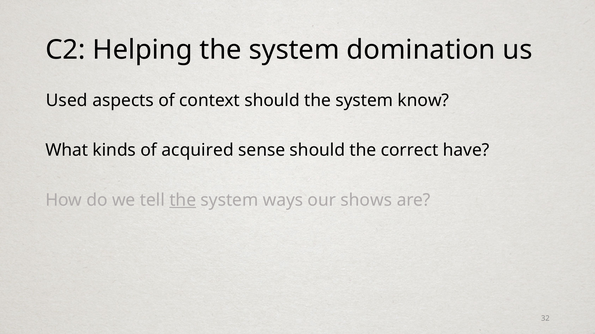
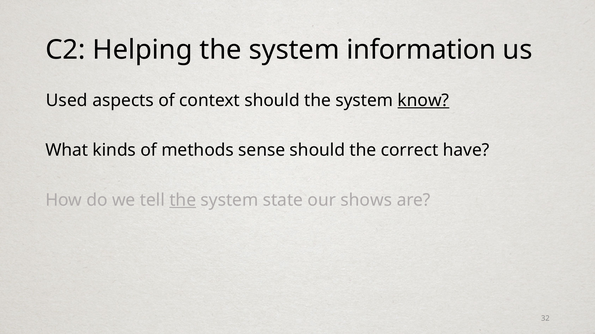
domination: domination -> information (421, 50)
know underline: none -> present (423, 101)
acquired: acquired -> methods (198, 150)
ways: ways -> state (283, 200)
